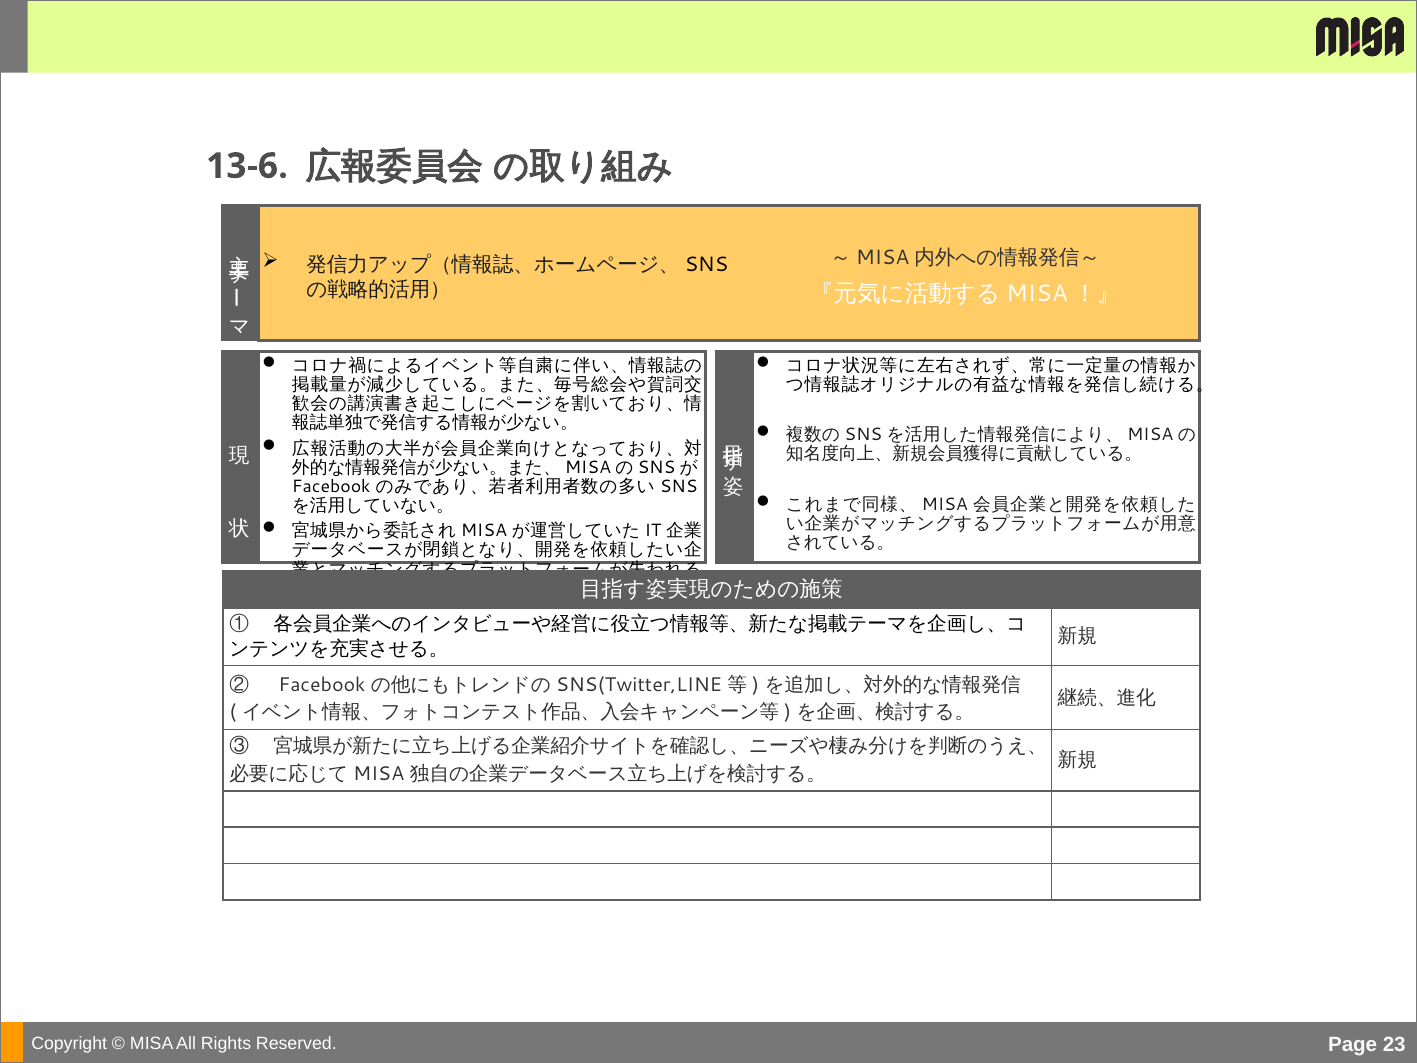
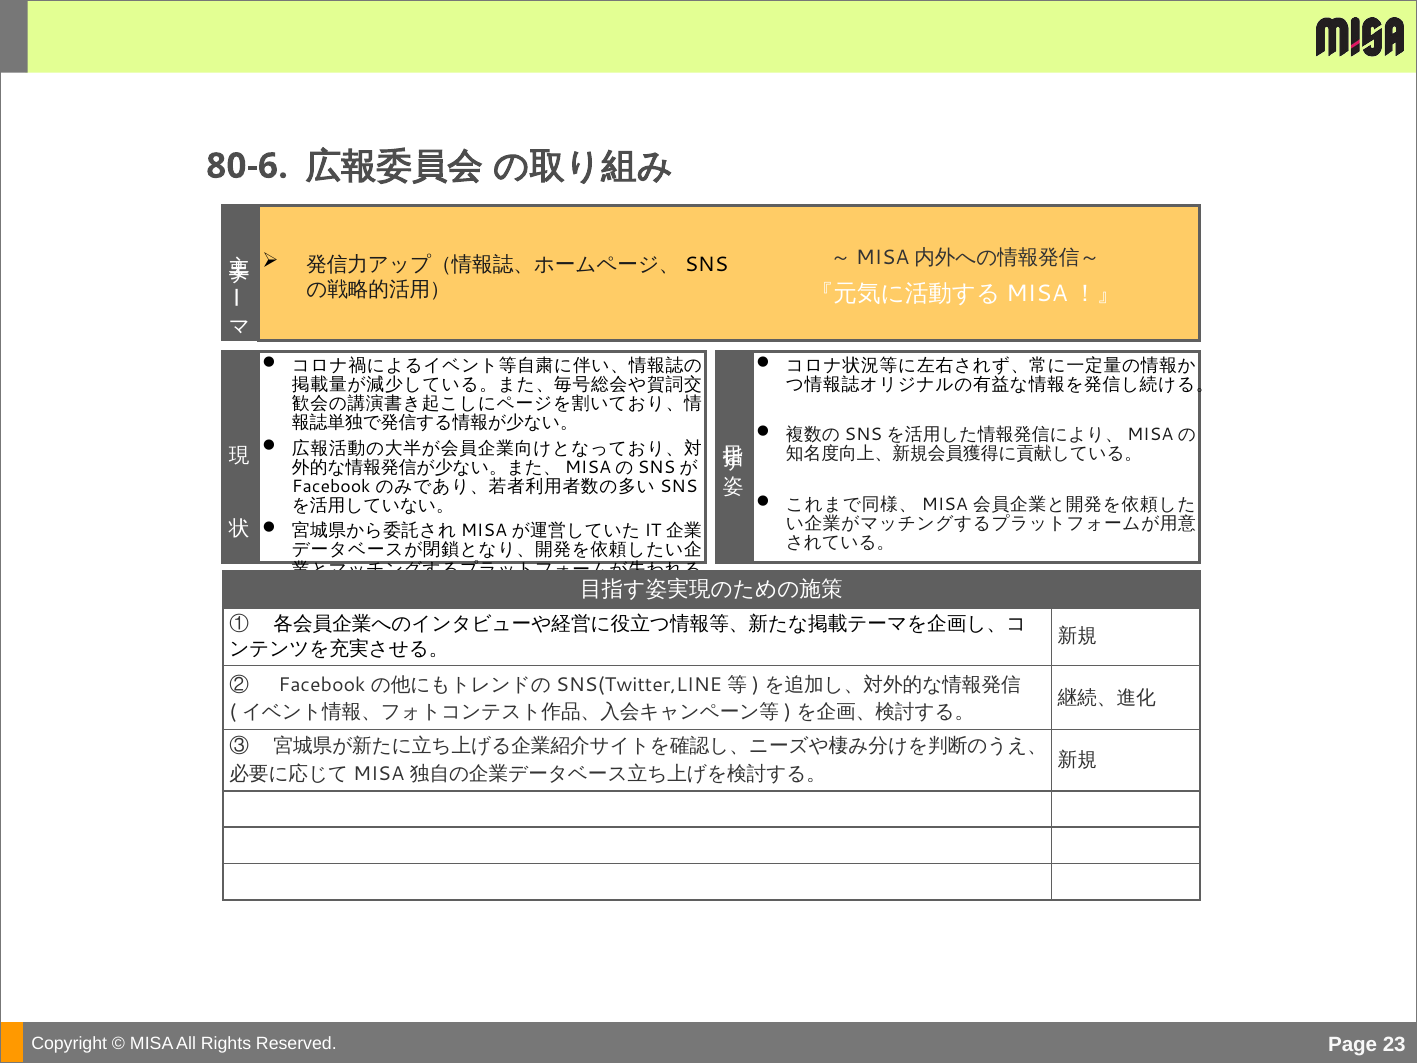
13-6: 13-6 -> 80-6 (247, 166)
